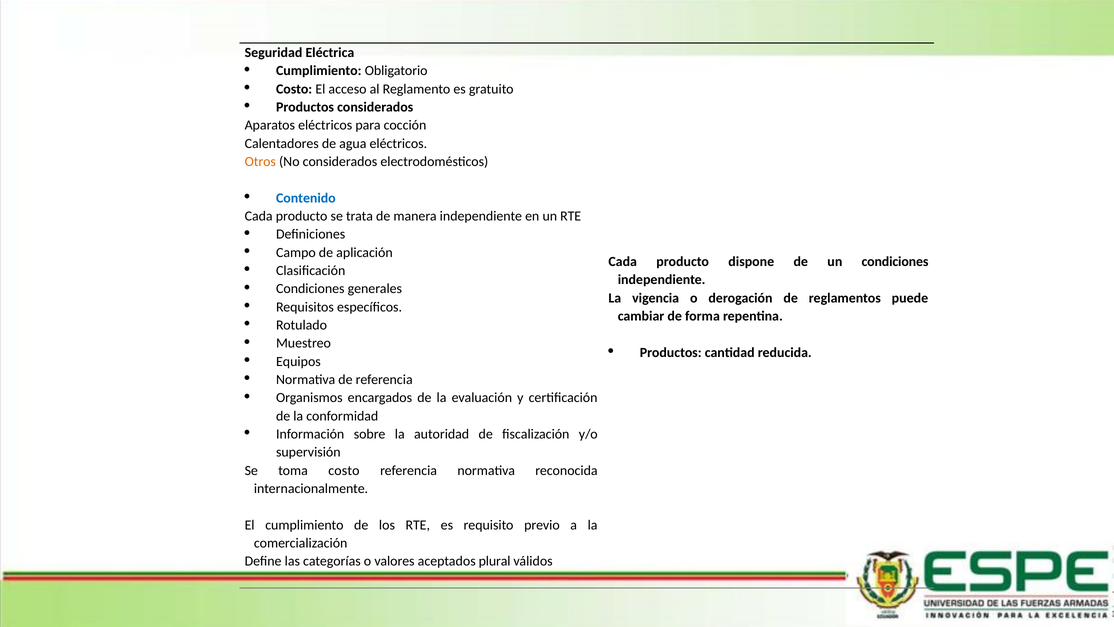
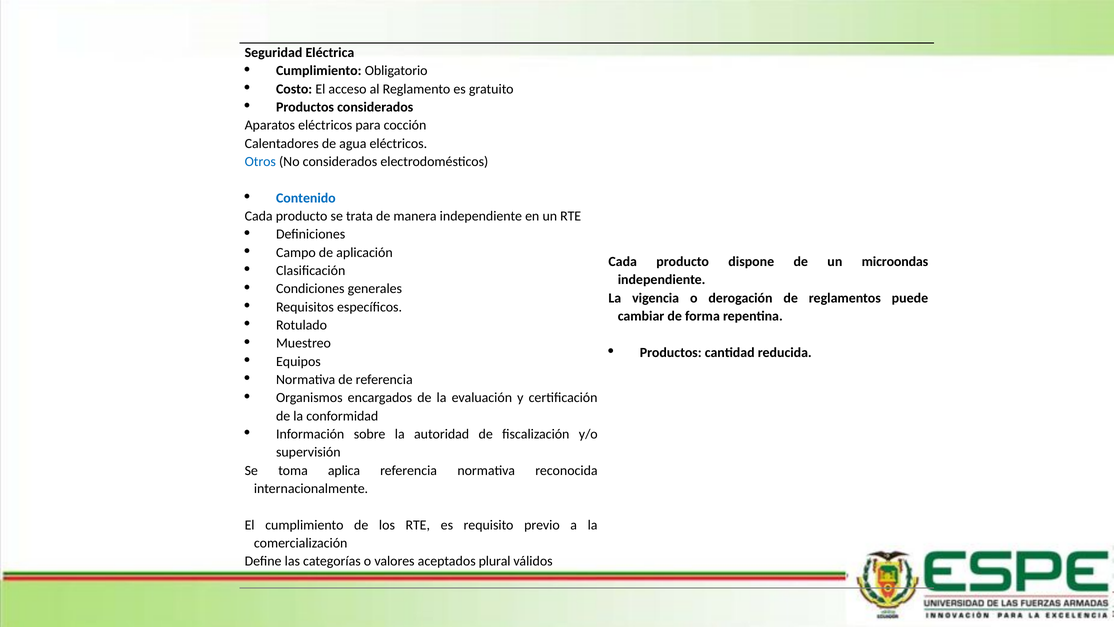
Otros colour: orange -> blue (260, 162)
un condiciones: condiciones -> microondas (895, 261)
toma costo: costo -> aplica (344, 470)
